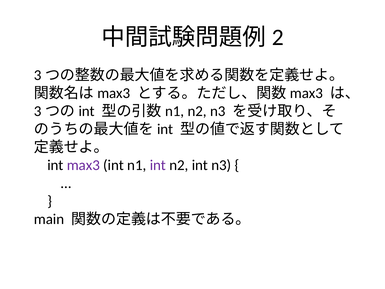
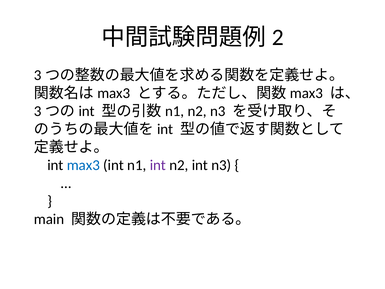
max3 colour: purple -> blue (83, 165)
